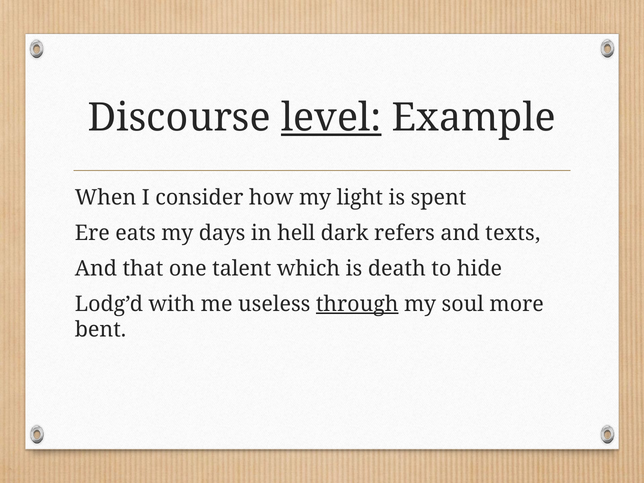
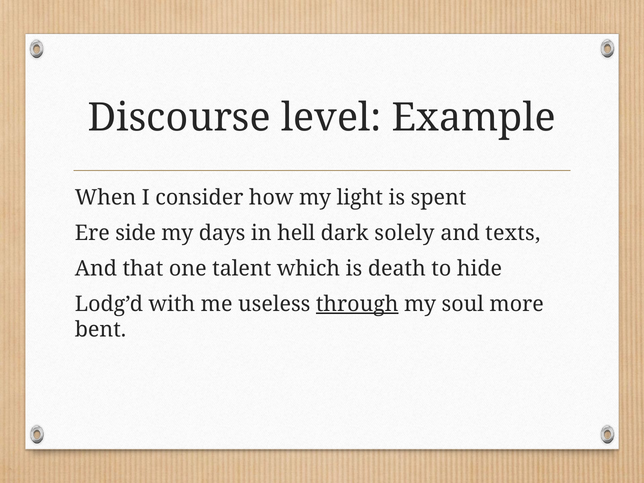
level underline: present -> none (331, 118)
eats: eats -> side (136, 233)
refers: refers -> solely (404, 233)
